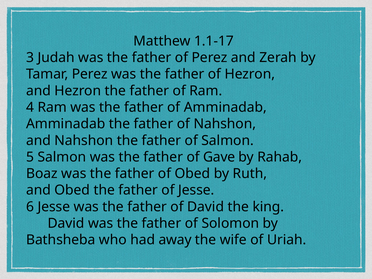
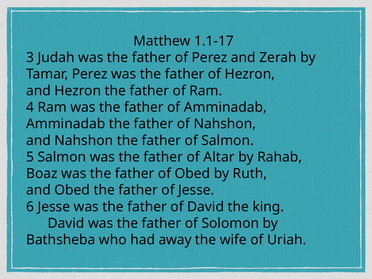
Gave: Gave -> Altar (219, 157)
